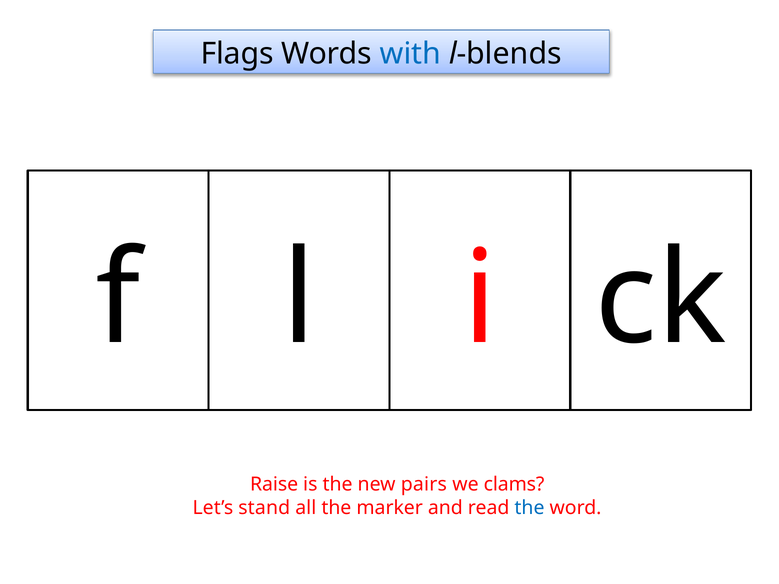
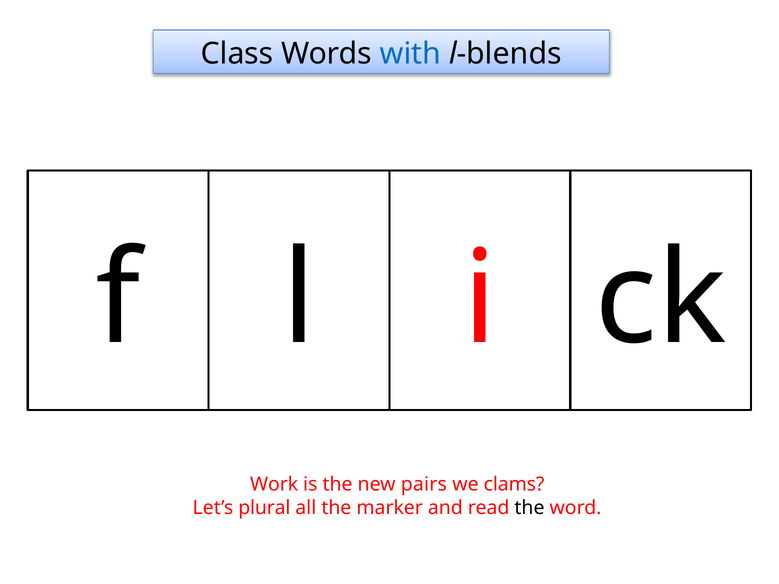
Flags: Flags -> Class (237, 54)
Raise: Raise -> Work (274, 484)
stand: stand -> plural (264, 508)
the colour: blue -> black (529, 508)
